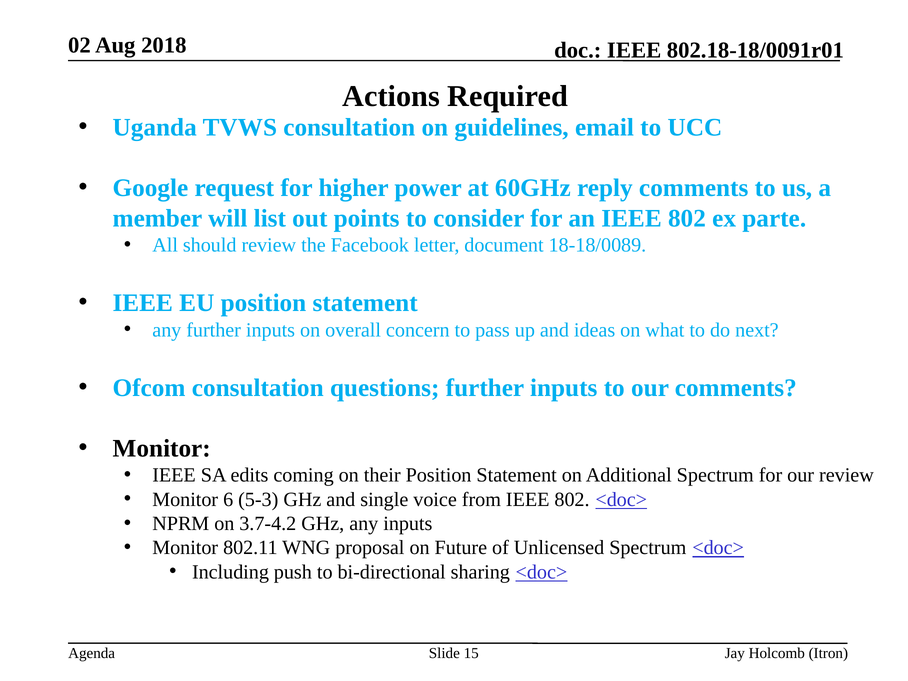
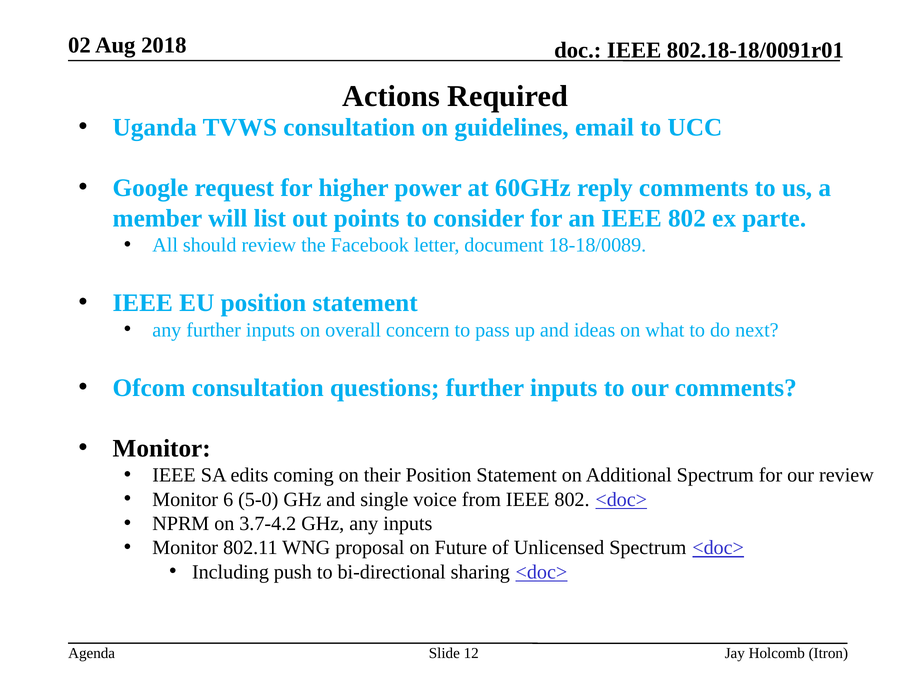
5-3: 5-3 -> 5-0 (258, 499)
15: 15 -> 12 (471, 653)
